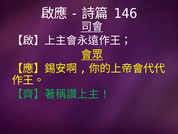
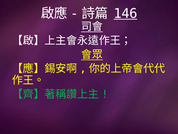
146 underline: none -> present (125, 13)
